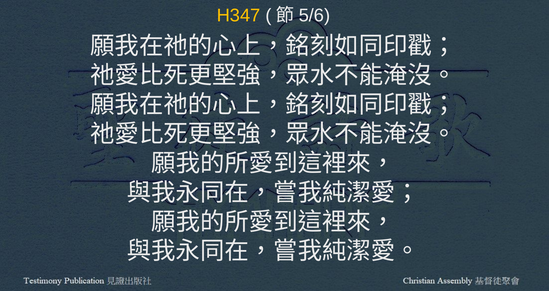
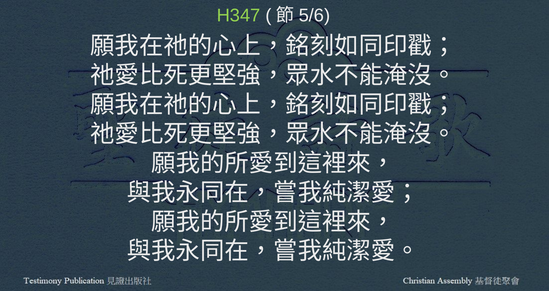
H347 colour: yellow -> light green (239, 16)
